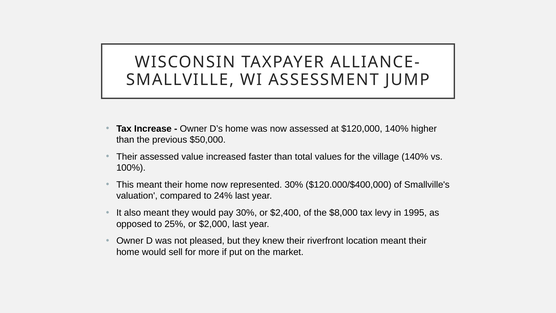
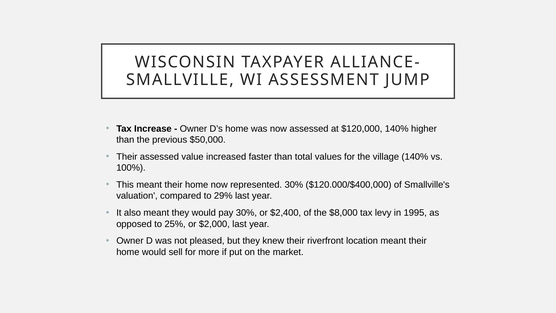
24%: 24% -> 29% (223, 196)
